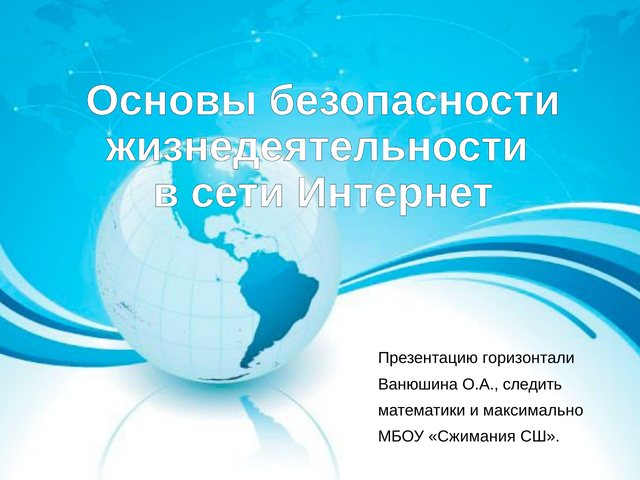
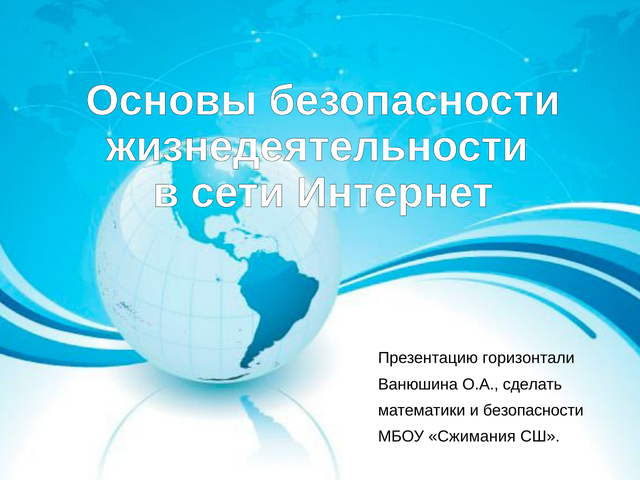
следить: следить -> сделать (532, 384)
и максимально: максимально -> безопасности (533, 410)
